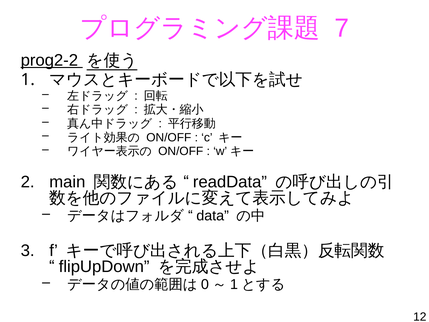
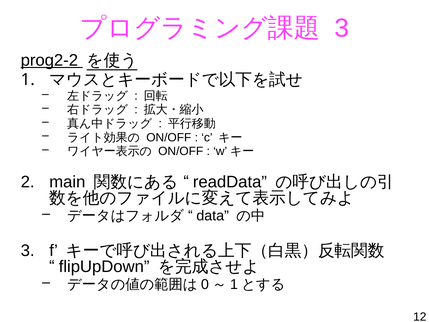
7: 7 -> 3 (342, 28)
